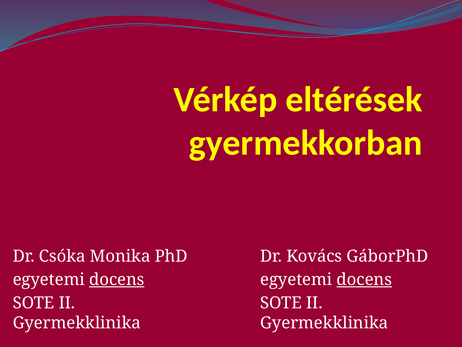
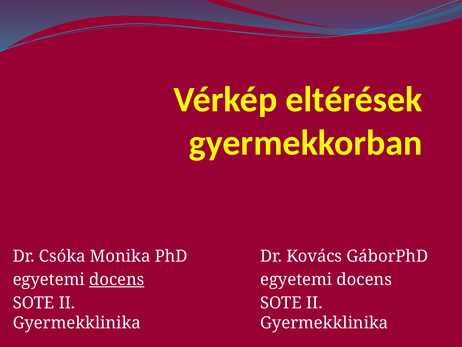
docens underline: present -> none (364, 279)
